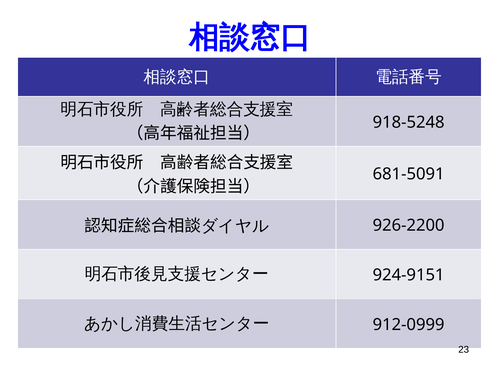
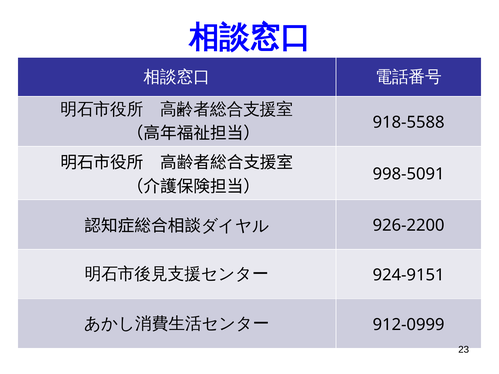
918-5248: 918-5248 -> 918-5588 (409, 122)
681-5091: 681-5091 -> 998-5091 (409, 174)
